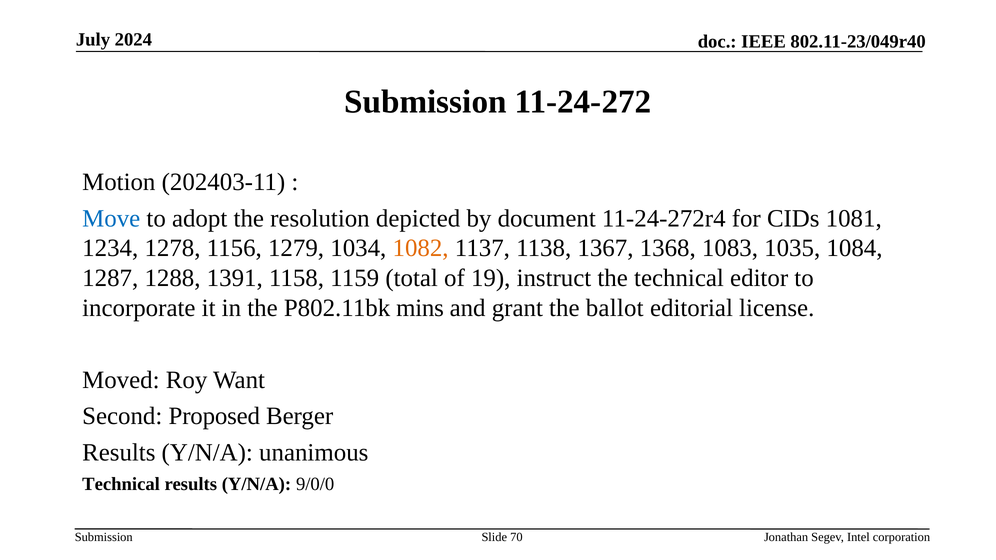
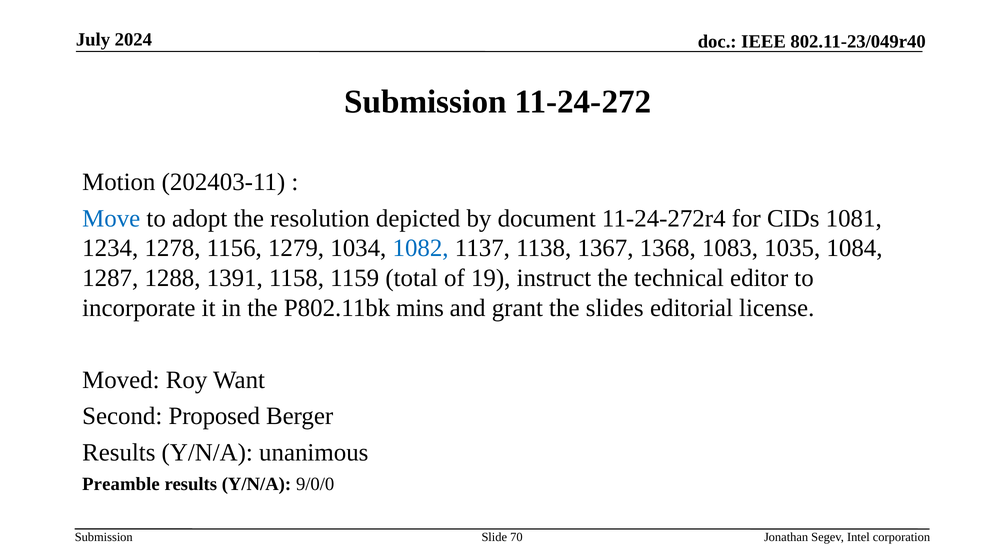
1082 colour: orange -> blue (421, 248)
ballot: ballot -> slides (615, 308)
Technical: Technical -> Preamble (121, 484)
